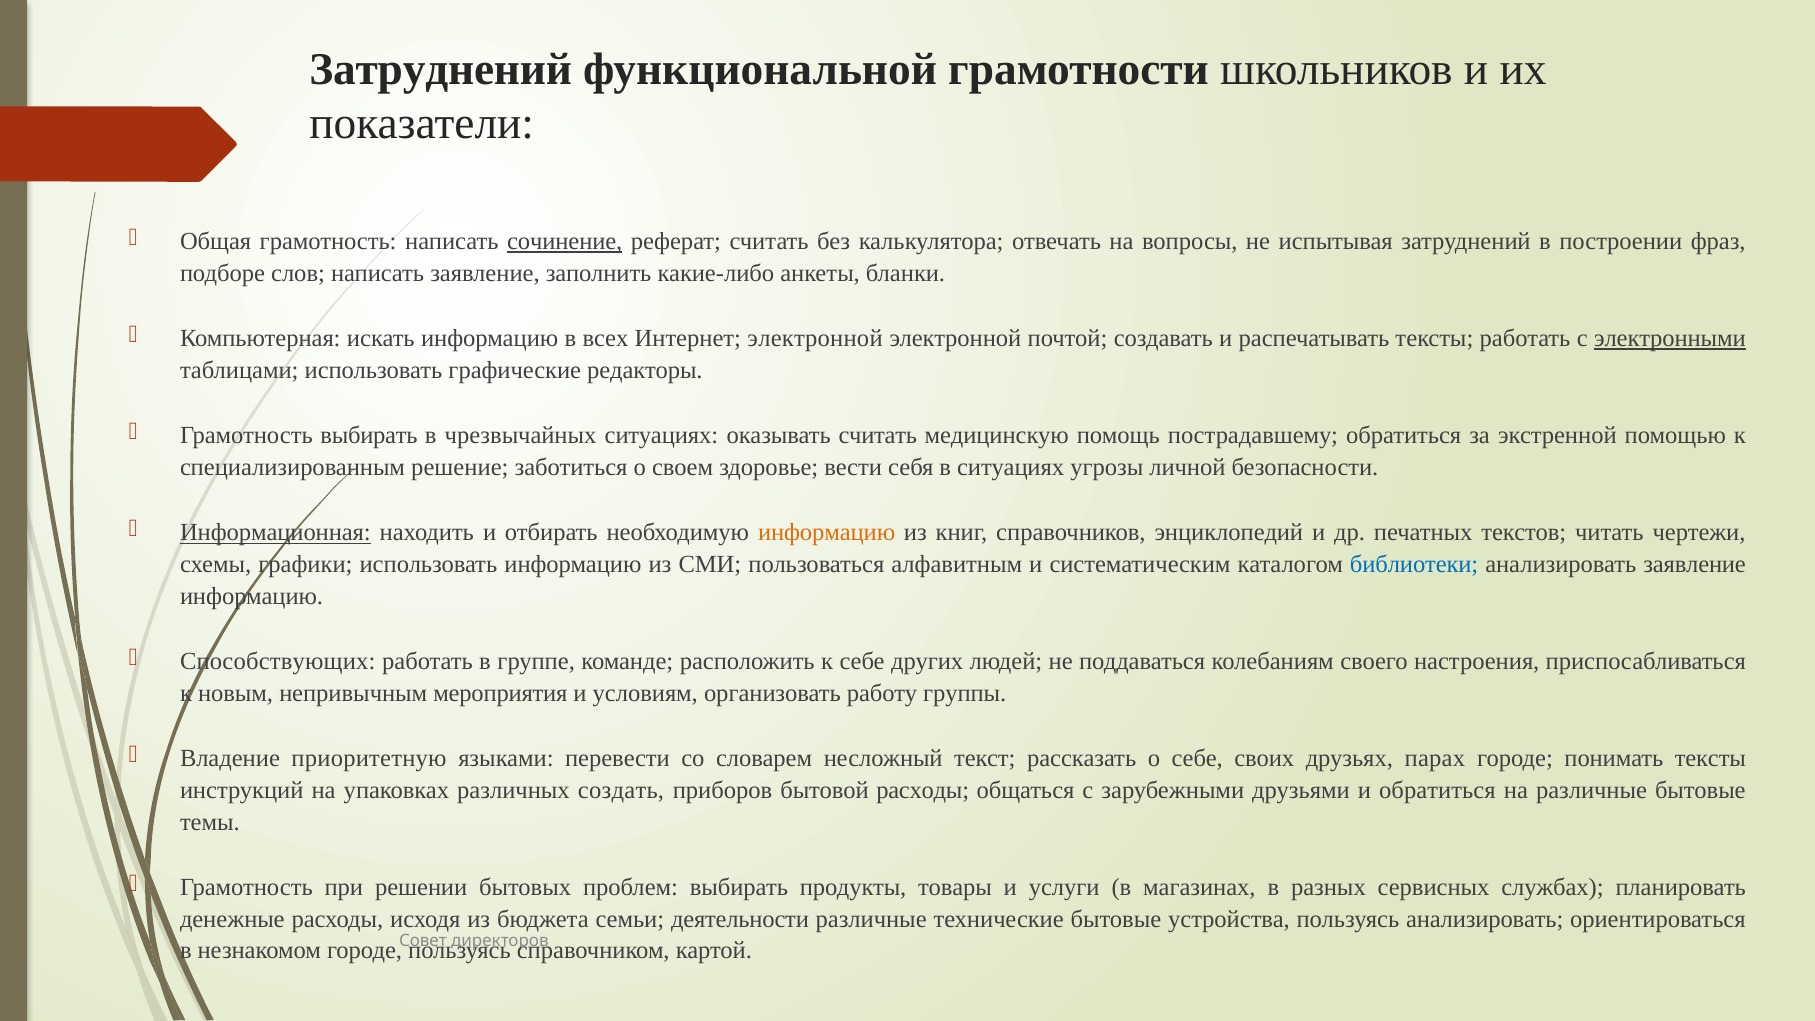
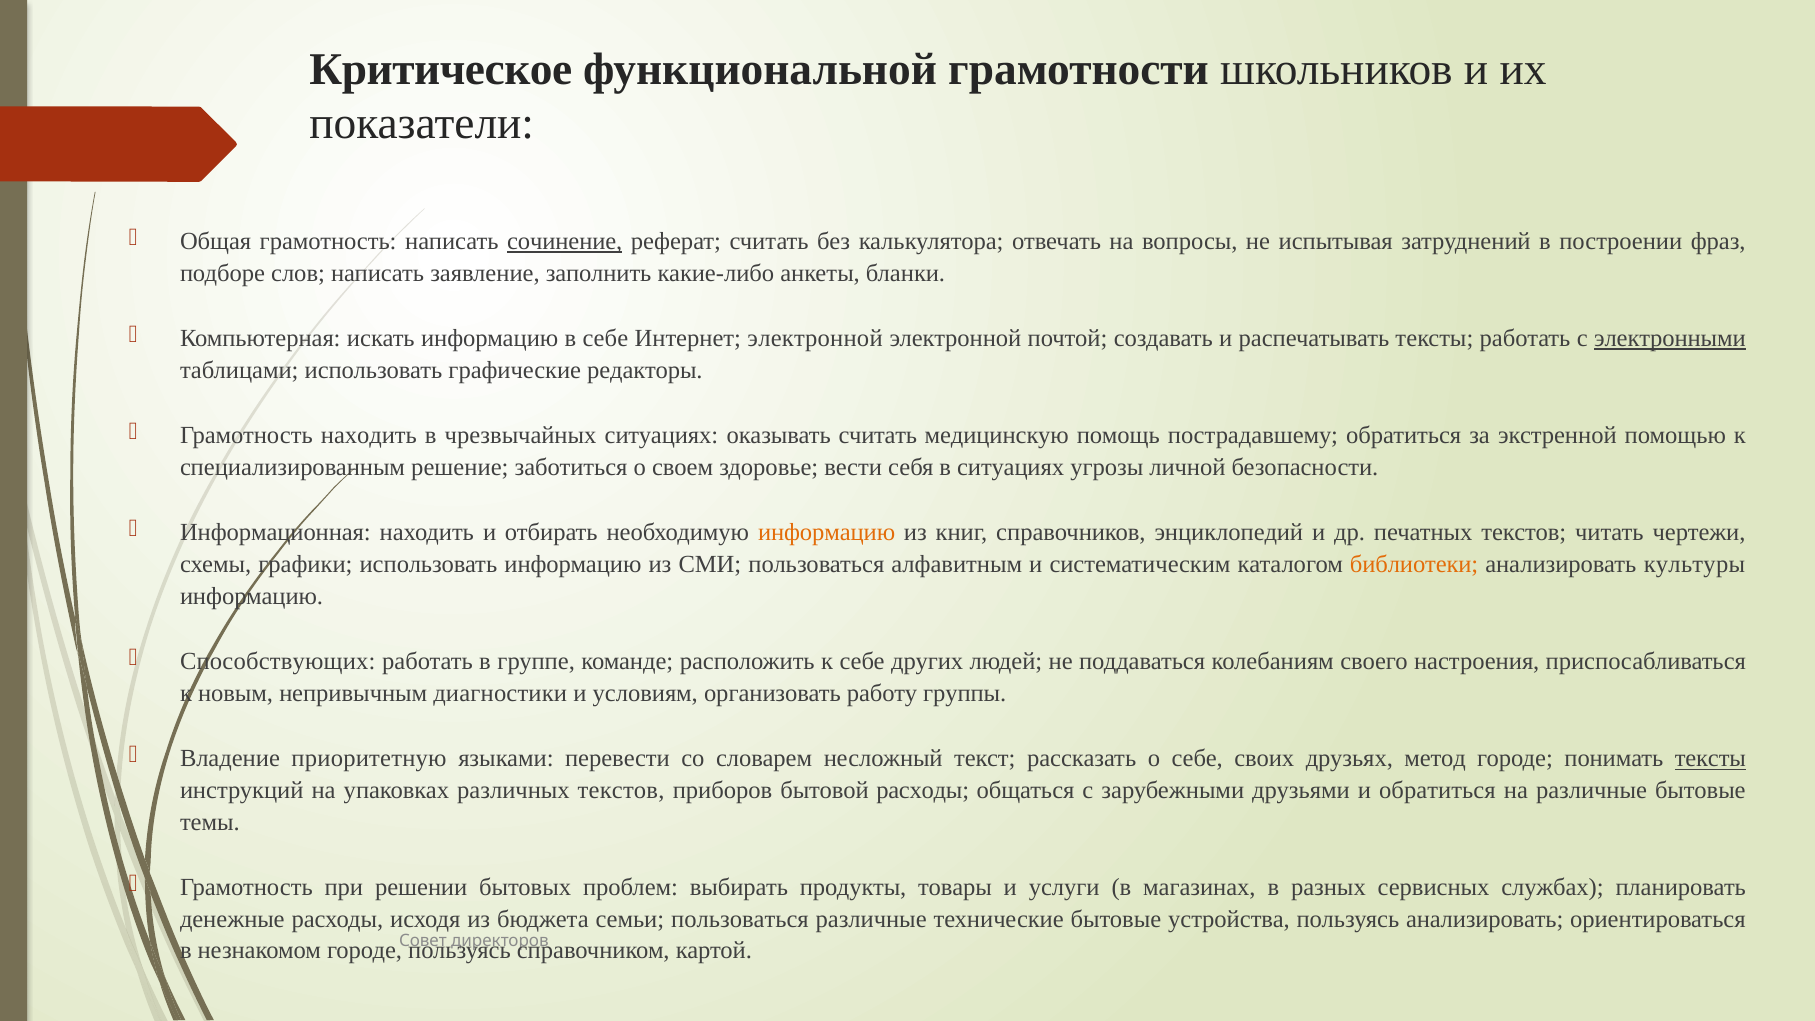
Затруднений: Затруднений -> Критическое (441, 69)
в всех: всех -> себе (605, 339)
Грамотность выбирать: выбирать -> находить (369, 436)
Информационная underline: present -> none (275, 533)
библиотеки colour: blue -> orange (1414, 564)
анализировать заявление: заявление -> культуры (1694, 564)
мероприятия: мероприятия -> диагностики (500, 693)
парах: парах -> метод (1435, 759)
тексты underline: none -> present (1710, 759)
различных создать: создать -> текстов (621, 790)
семьи деятельности: деятельности -> пользоваться (740, 919)
